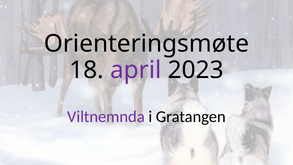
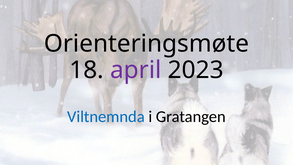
Viltnemnda colour: purple -> blue (106, 116)
